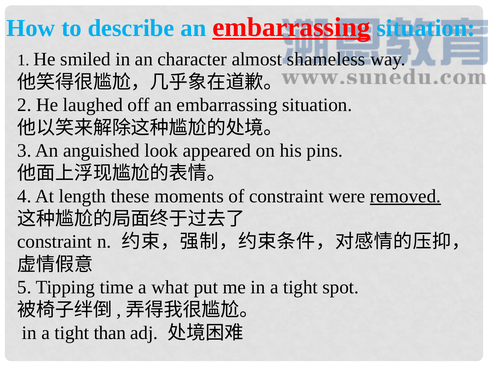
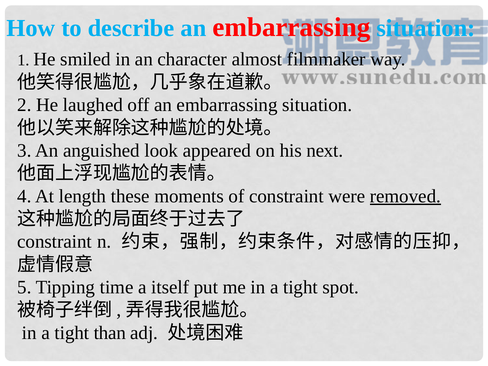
embarrassing underline: present -> none (291, 27)
shameless: shameless -> filmmaker (326, 59)
pins: pins -> next (325, 151)
what: what -> itself (170, 287)
